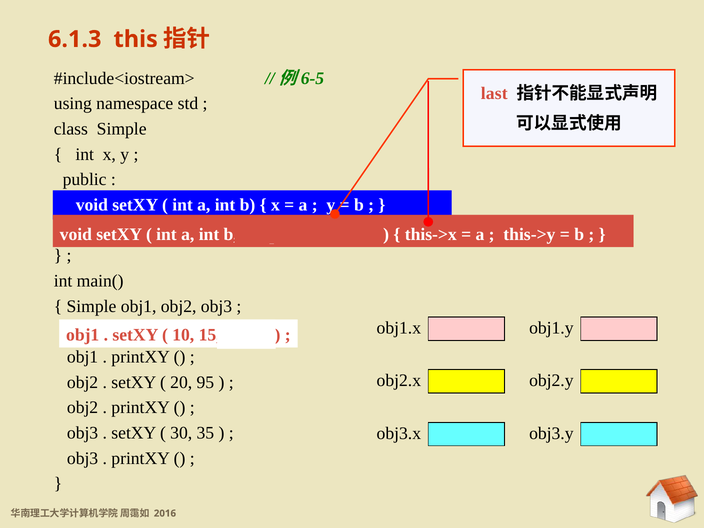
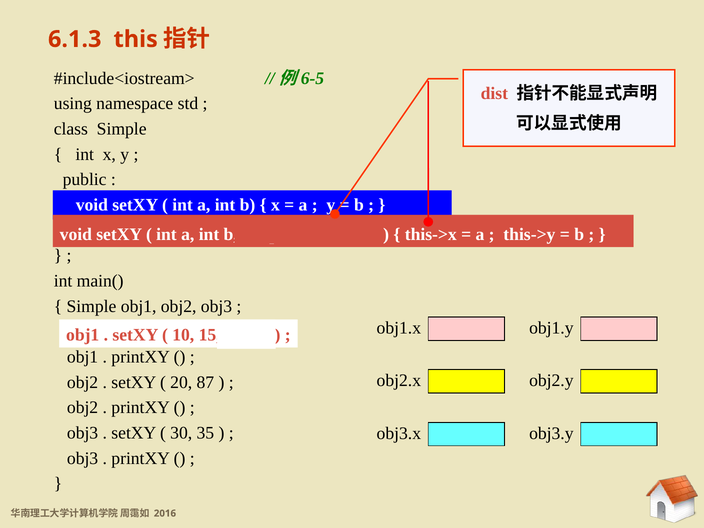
last: last -> dist (494, 94)
95: 95 -> 87 (205, 382)
